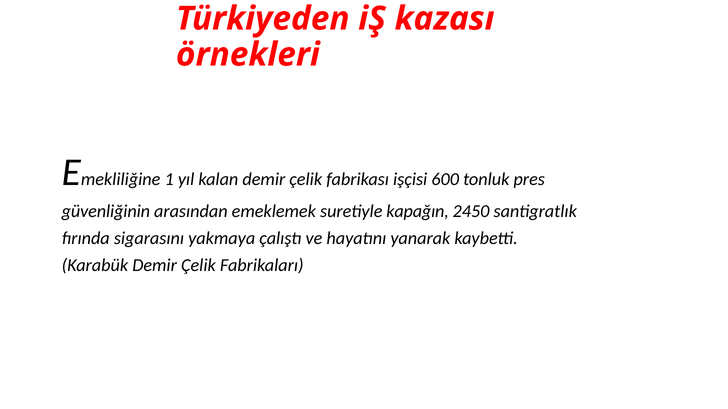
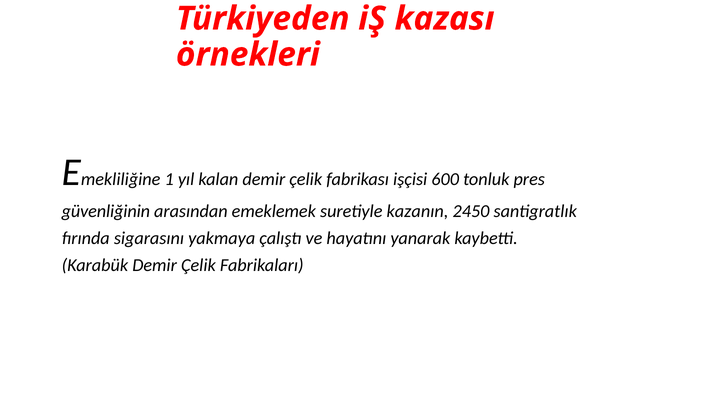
kapağın: kapağın -> kazanın (417, 211)
